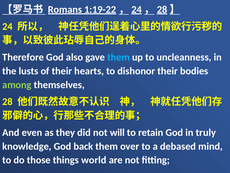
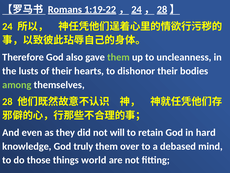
them colour: light blue -> light green (118, 57)
truly: truly -> hard (206, 132)
back: back -> truly (83, 146)
